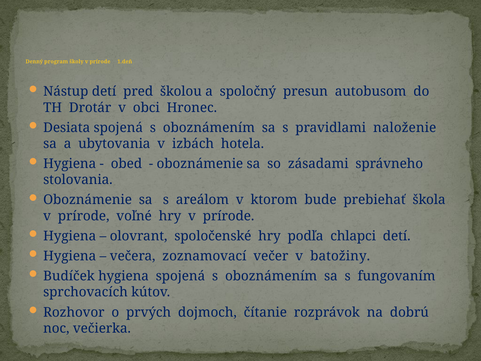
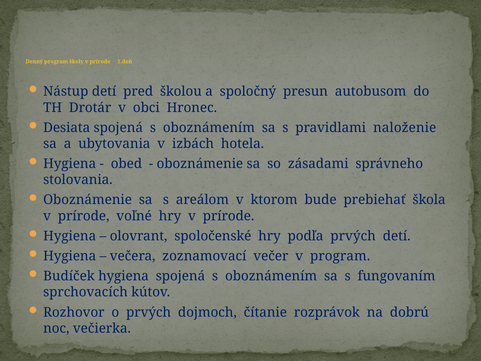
podľa chlapci: chlapci -> prvých (353, 236)
v batožiny: batožiny -> program (340, 256)
